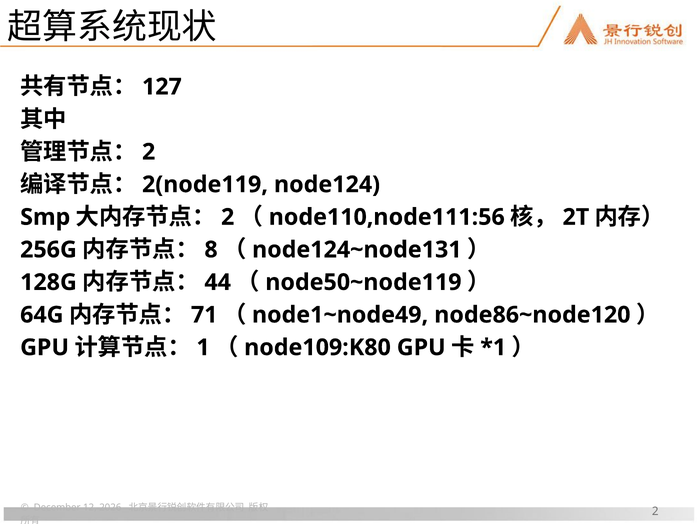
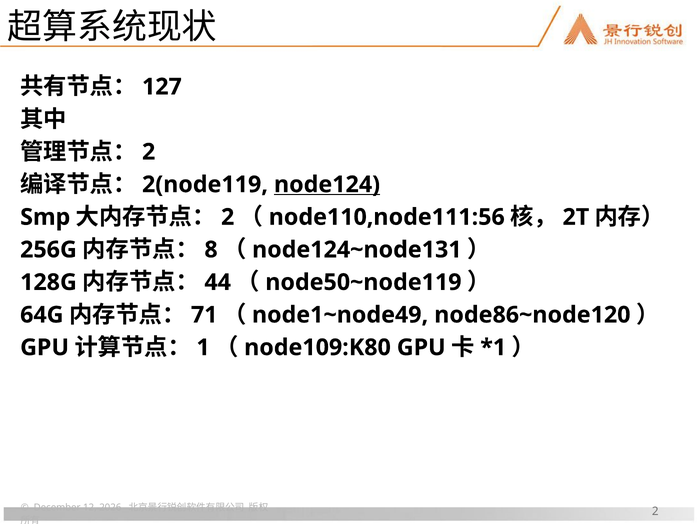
node124 underline: none -> present (327, 184)
